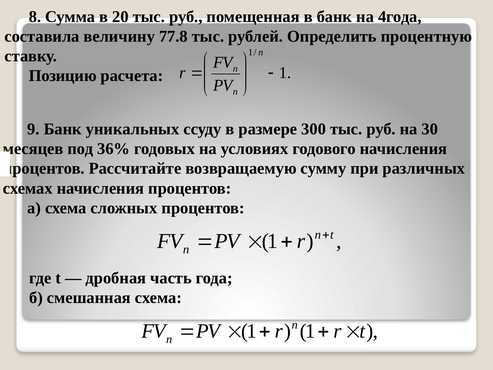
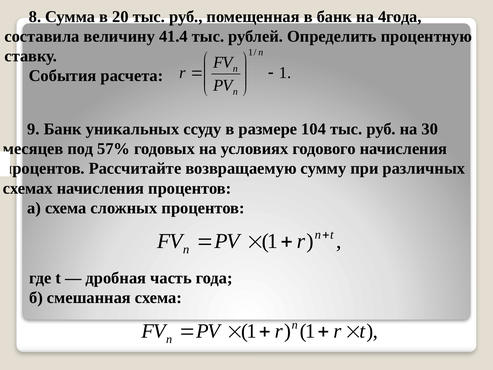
77.8: 77.8 -> 41.4 (173, 36)
Позицию: Позицию -> События (63, 76)
300: 300 -> 104 (314, 129)
36%: 36% -> 57% (114, 149)
